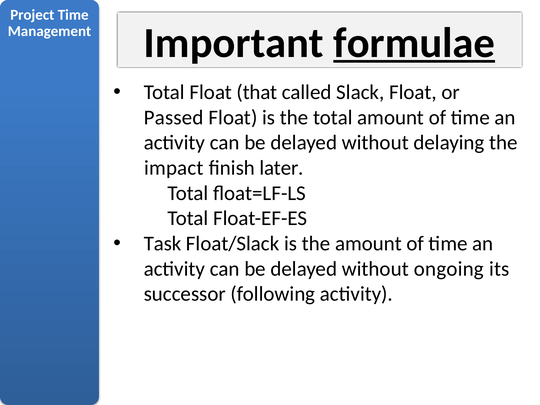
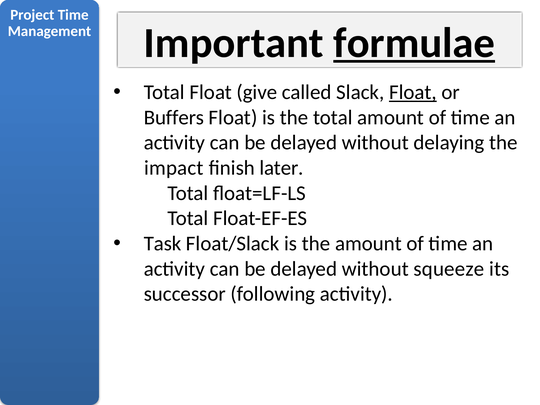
that: that -> give (257, 92)
Float underline: none -> present (413, 92)
Passed: Passed -> Buffers (174, 117)
ongoing: ongoing -> squeeze (449, 269)
